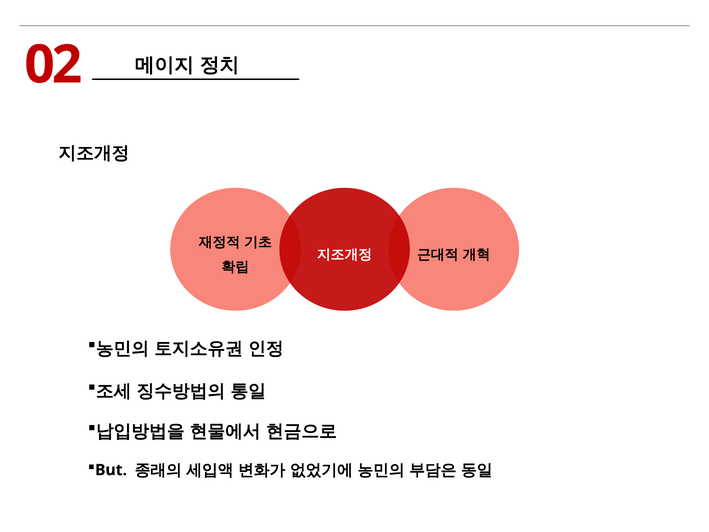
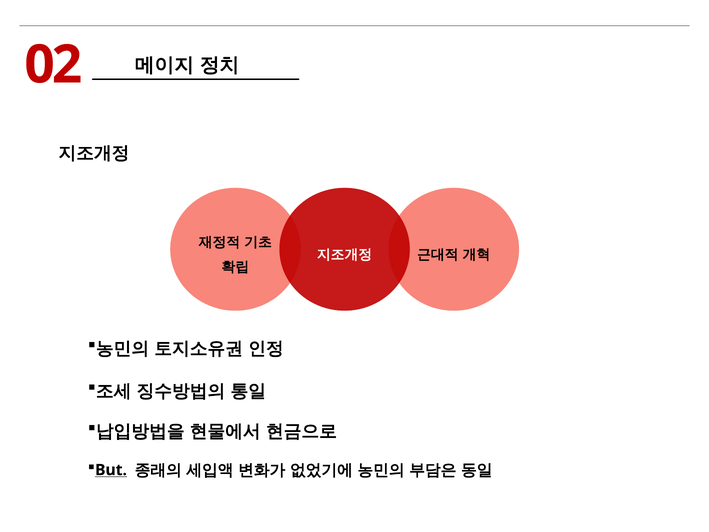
But underline: none -> present (111, 470)
